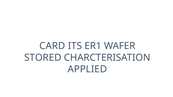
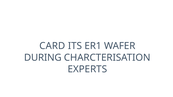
STORED: STORED -> DURING (43, 58)
APPLIED: APPLIED -> EXPERTS (87, 69)
